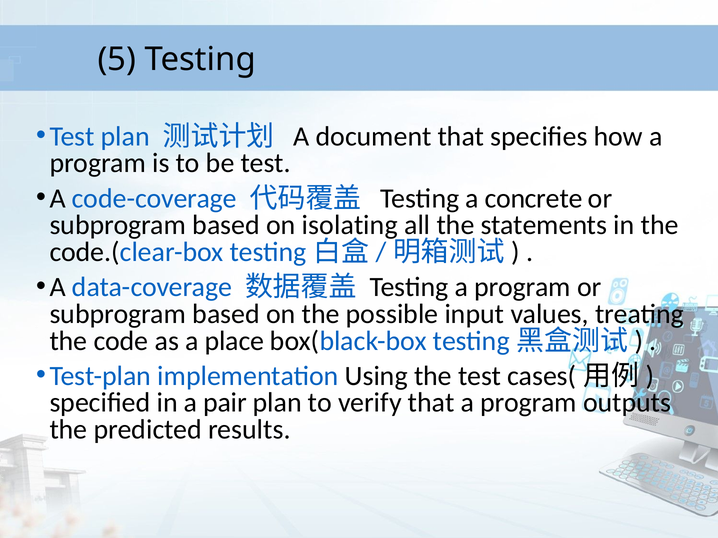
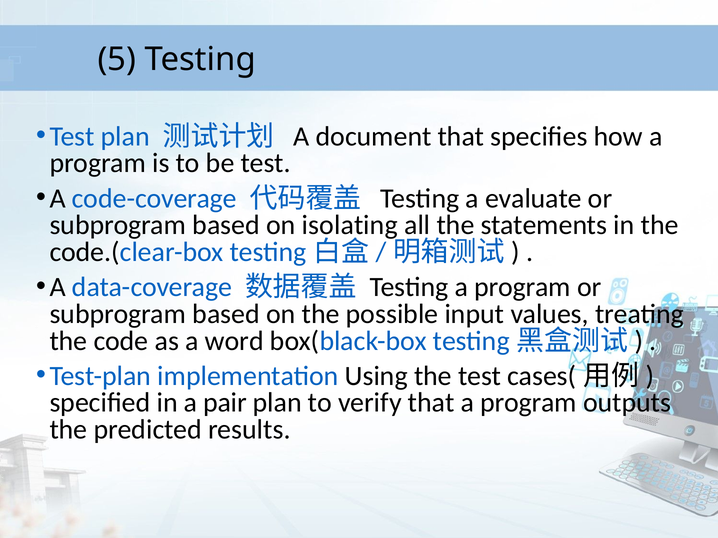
concrete: concrete -> evaluate (533, 199)
place: place -> word (234, 341)
